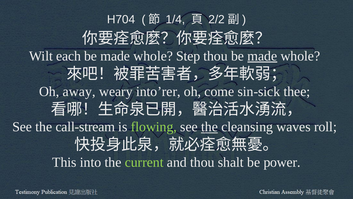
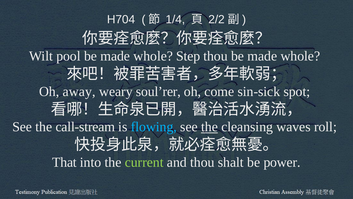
each: each -> pool (68, 56)
made underline: present -> none (262, 56)
into’rer: into’rer -> soul’rer (158, 91)
thee: thee -> spot (297, 91)
flowing colour: light green -> light blue (154, 127)
This: This -> That (64, 162)
